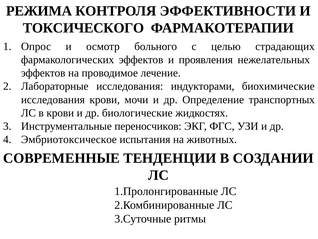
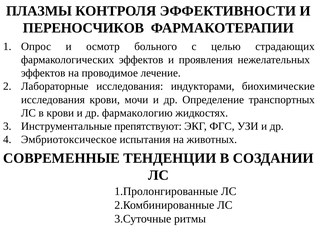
РЕЖИМА: РЕЖИМА -> ПЛАЗМЫ (39, 11)
ТОКСИЧЕСКОГО: ТОКСИЧЕСКОГО -> ПЕРЕНОСЧИКОВ (83, 28)
биологические: биологические -> фармакологию (137, 113)
переносчиков: переносчиков -> препятствуют (148, 126)
